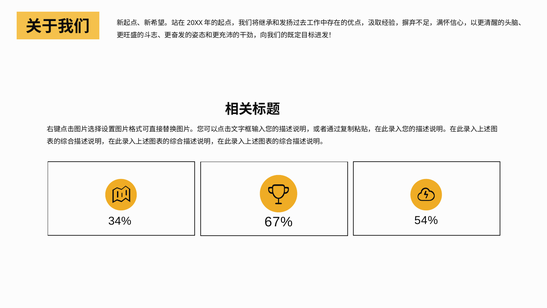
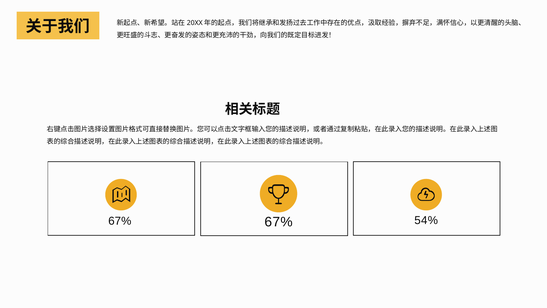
34%: 34% -> 67% (120, 221)
